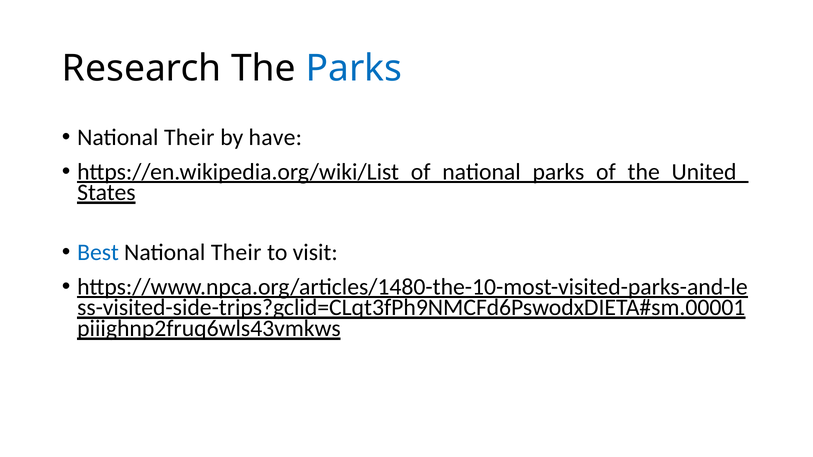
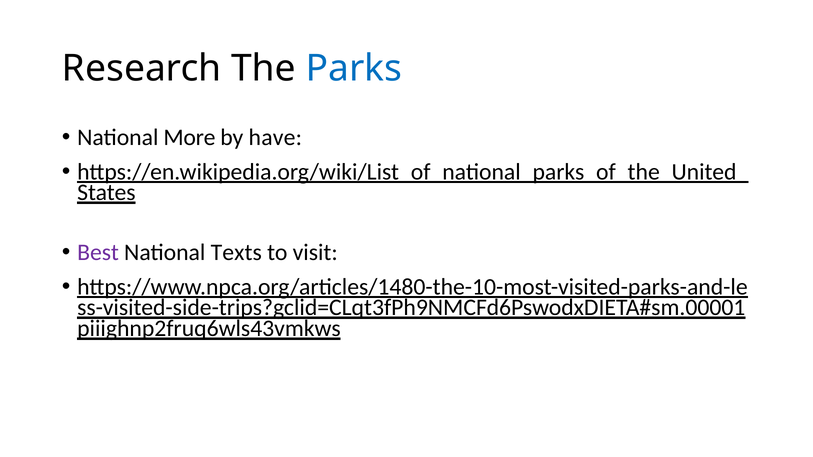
Their: Their -> More (189, 137)
Best colour: blue -> purple (98, 253)
Their: Their -> Texts (236, 253)
